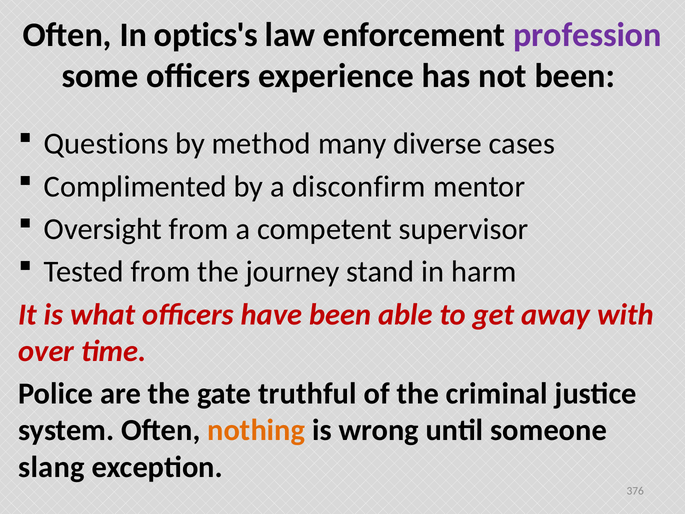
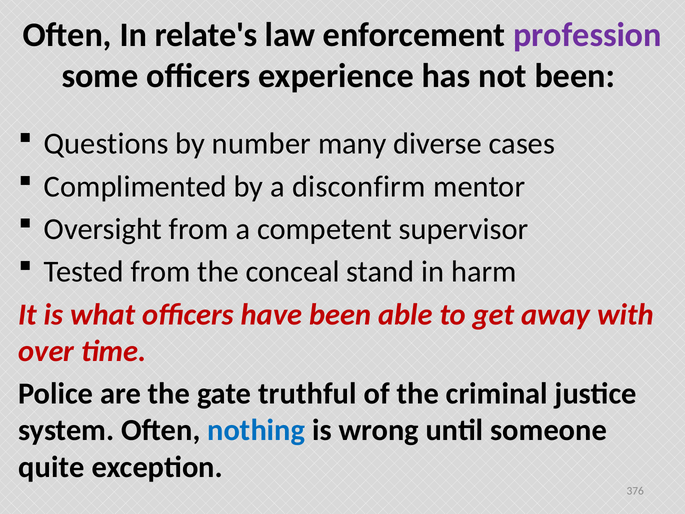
optics's: optics's -> relate's (206, 35)
method: method -> number (261, 144)
journey: journey -> conceal (293, 272)
nothing colour: orange -> blue (256, 430)
slang: slang -> quite (51, 467)
